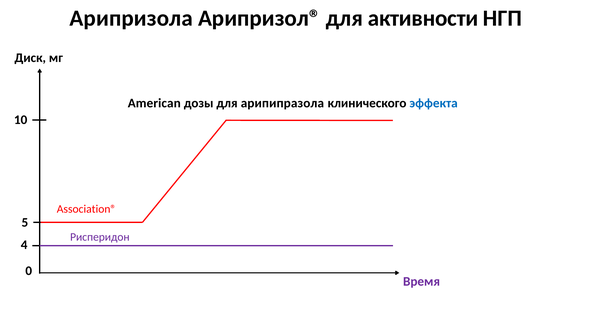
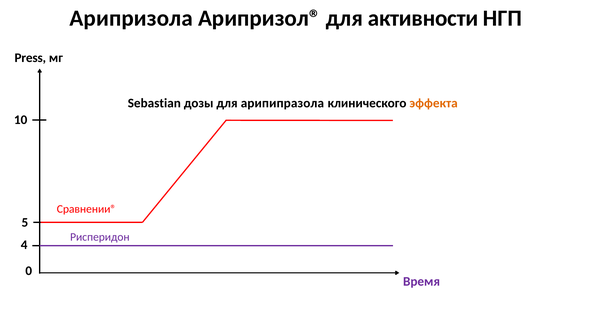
Диск: Диск -> Press (30, 58)
American: American -> Sebastian (154, 103)
эффекта colour: blue -> orange (434, 103)
Association®: Association® -> Сравнении® (87, 209)
